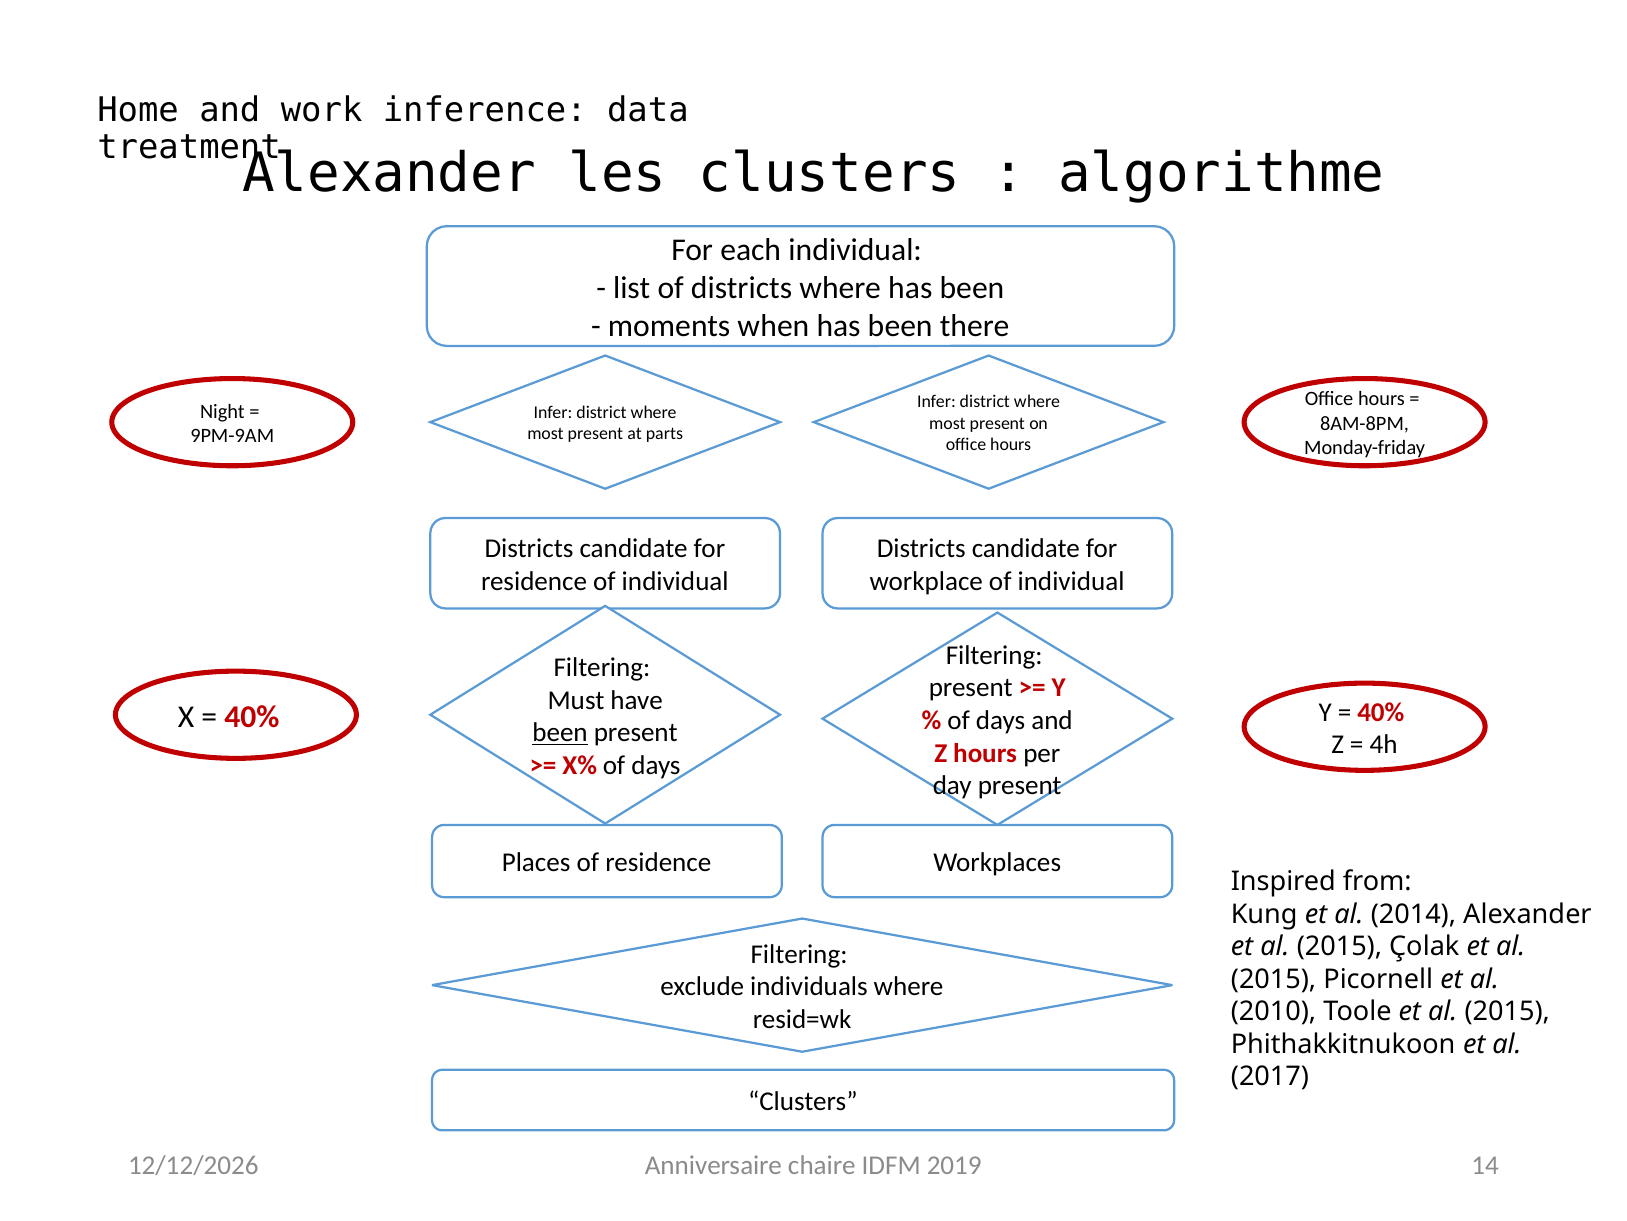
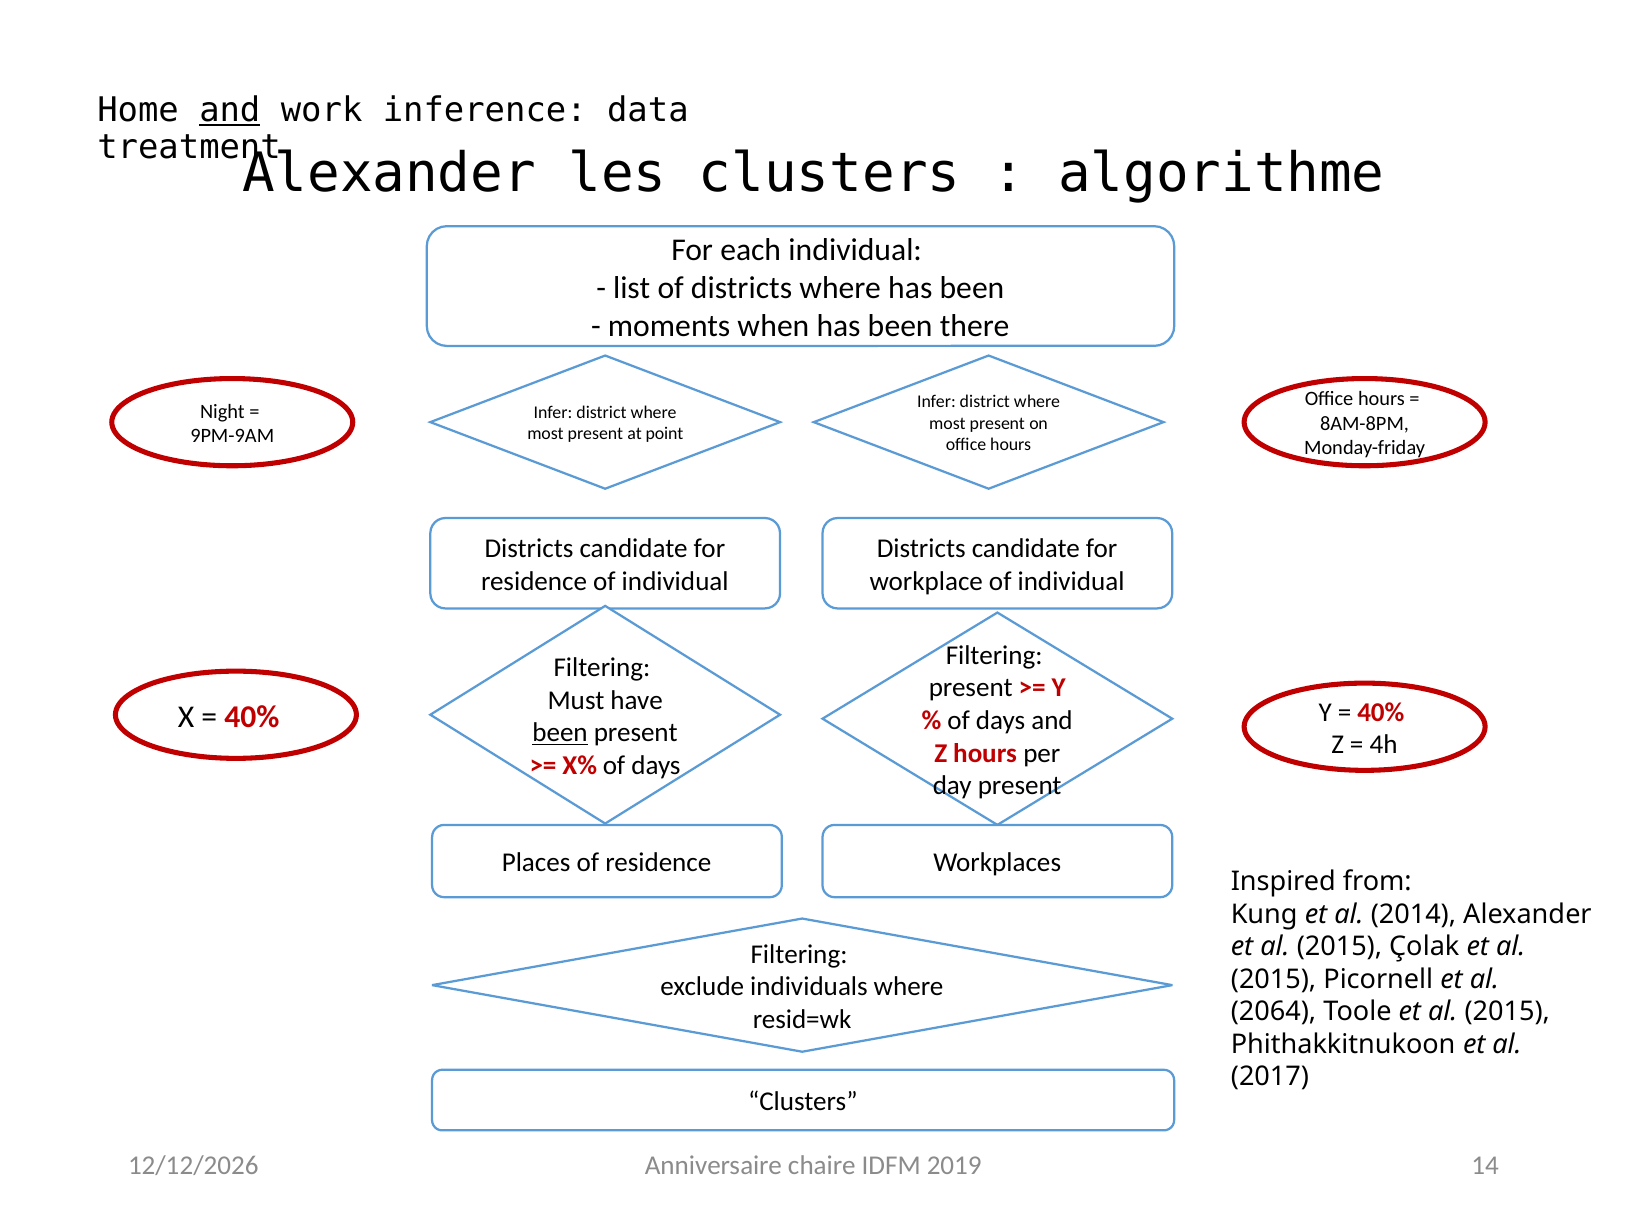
and underline: none -> present (230, 110)
parts: parts -> point (665, 434)
2010: 2010 -> 2064 (1274, 1011)
